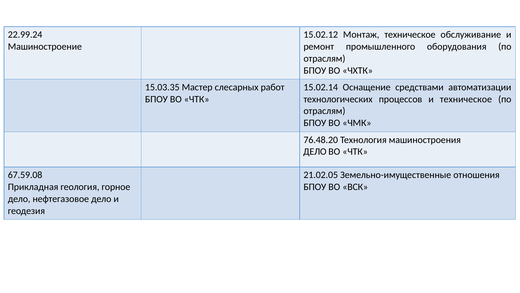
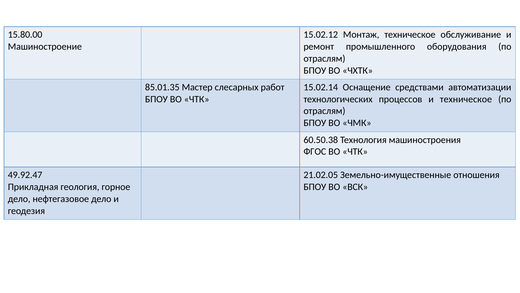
22.99.24: 22.99.24 -> 15.80.00 (25, 35)
15.03.35: 15.03.35 -> 85.01.35 (162, 87)
76.48.20: 76.48.20 -> 60.50.38 (321, 140)
ДЕЛО: ДЕЛО -> ФГОС (315, 151)
67.59.08: 67.59.08 -> 49.92.47 (25, 175)
